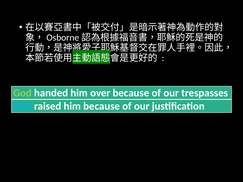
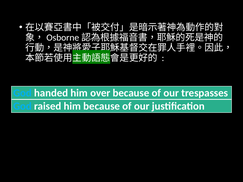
God colour: light green -> light blue (22, 93)
